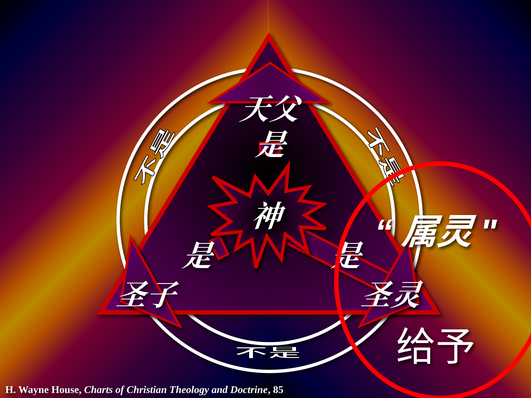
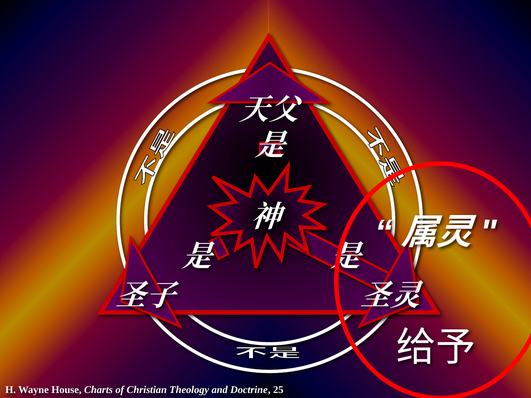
85: 85 -> 25 (278, 390)
